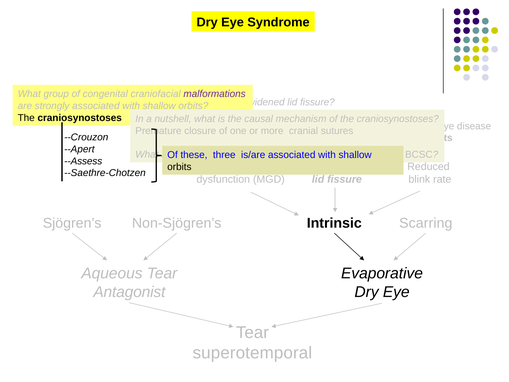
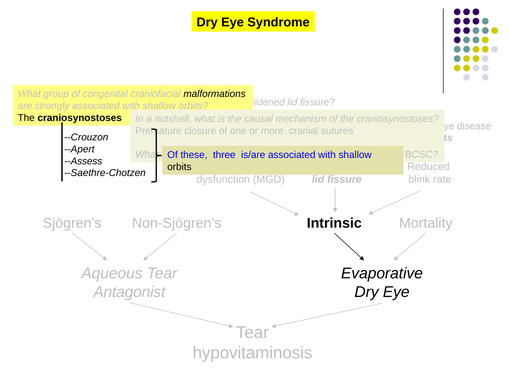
malformations colour: purple -> black (215, 94)
Scarring: Scarring -> Mortality (426, 223)
superotemporal: superotemporal -> hypovitaminosis (252, 353)
